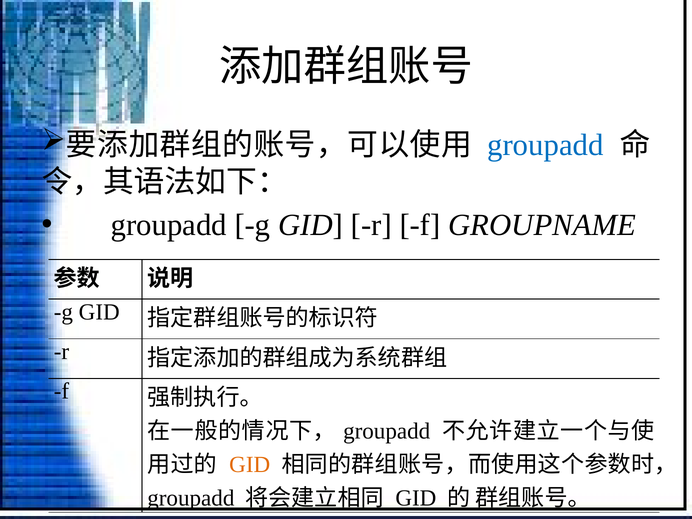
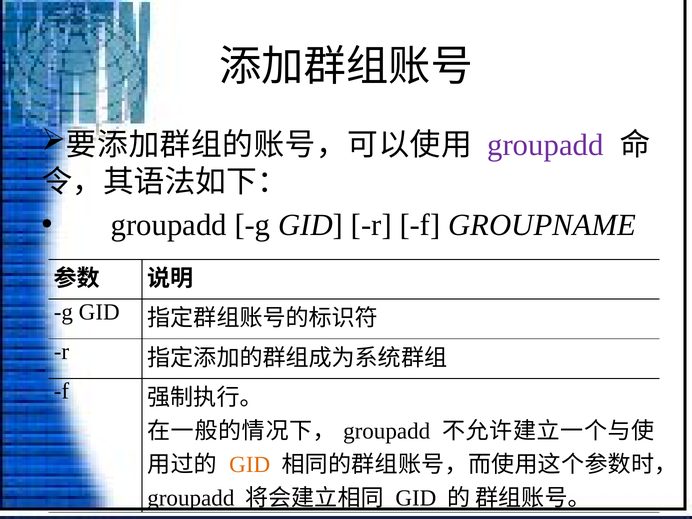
groupadd colour: blue -> purple (545, 145)
